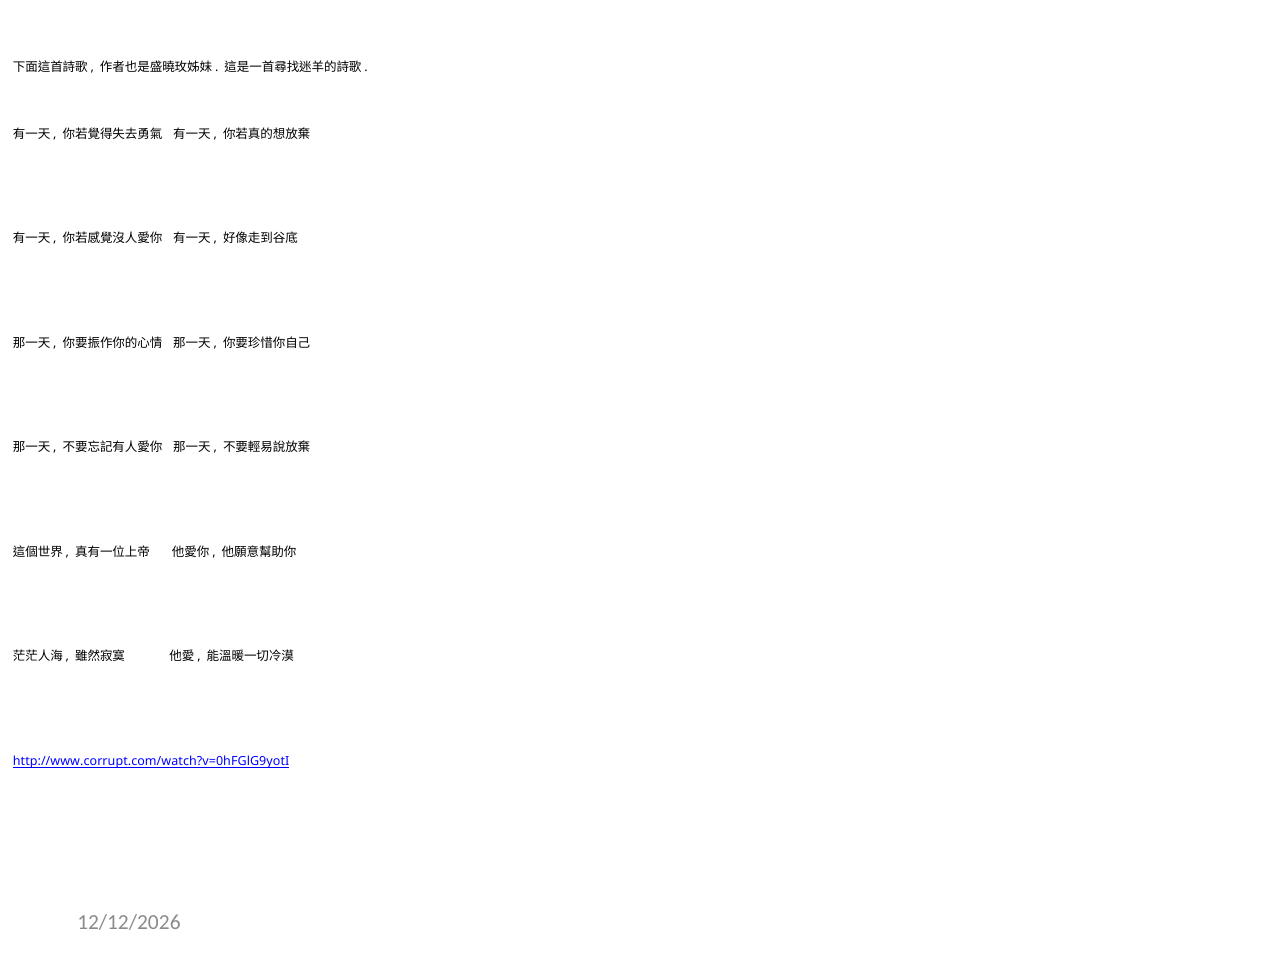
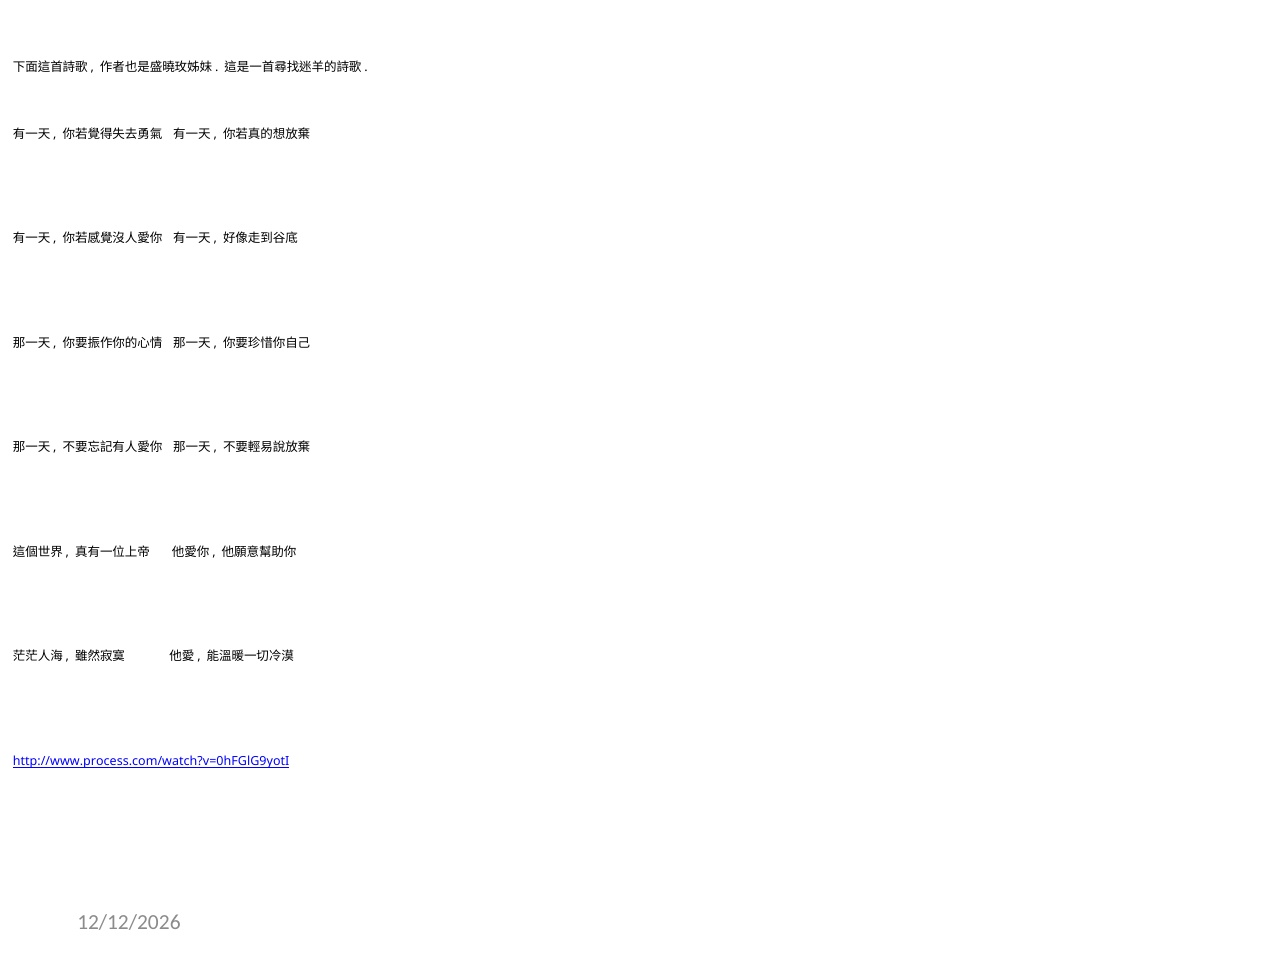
http://www.corrupt.com/watch?v=0hFGlG9yotI: http://www.corrupt.com/watch?v=0hFGlG9yotI -> http://www.process.com/watch?v=0hFGlG9yotI (151, 761)
